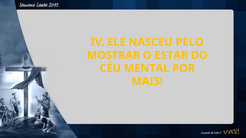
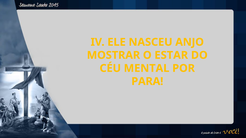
PELO: PELO -> ANJO (190, 42)
MAIS: MAIS -> PARA (147, 82)
